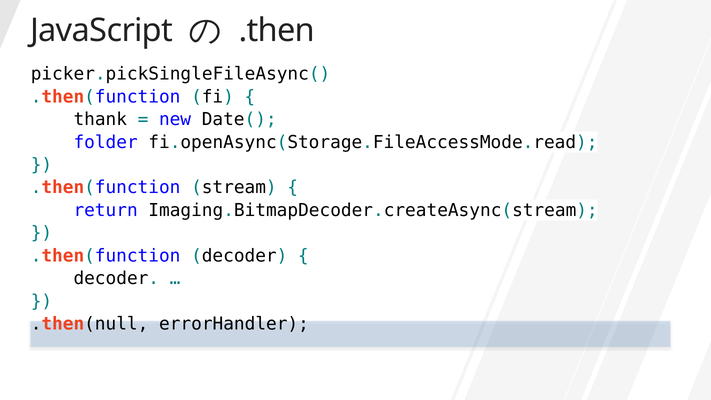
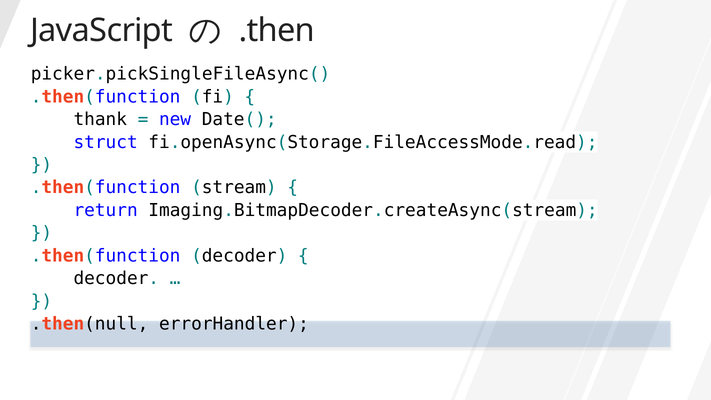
folder: folder -> struct (106, 142)
